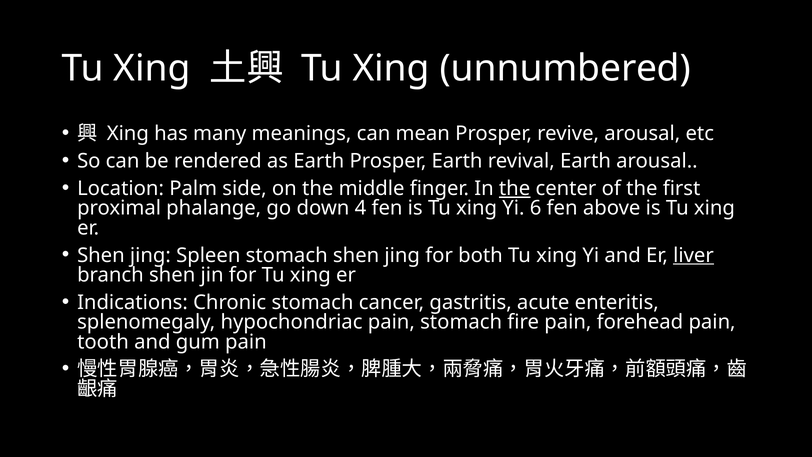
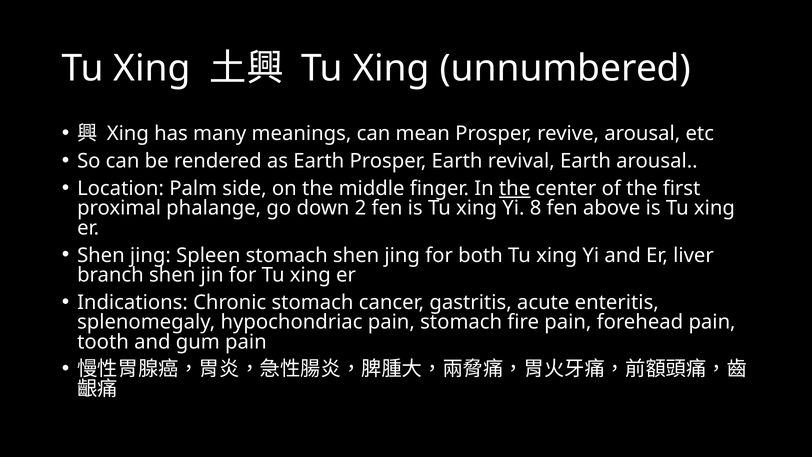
4: 4 -> 2 (360, 208)
6: 6 -> 8 (536, 208)
liver underline: present -> none (694, 255)
